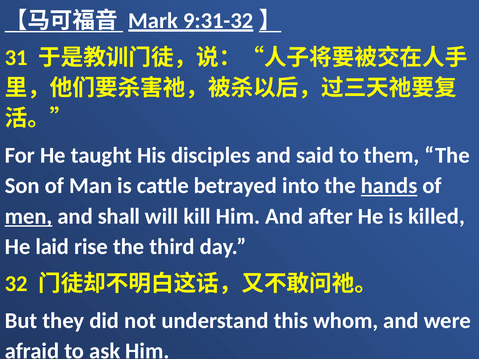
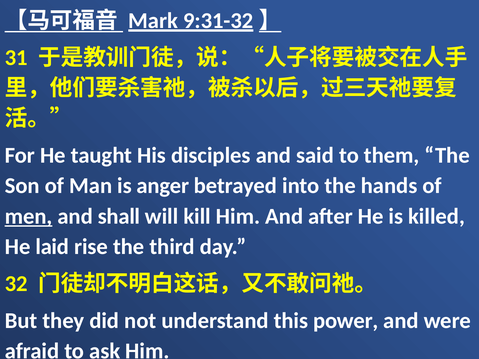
cattle: cattle -> anger (163, 186)
hands underline: present -> none (389, 186)
whom: whom -> power (346, 321)
